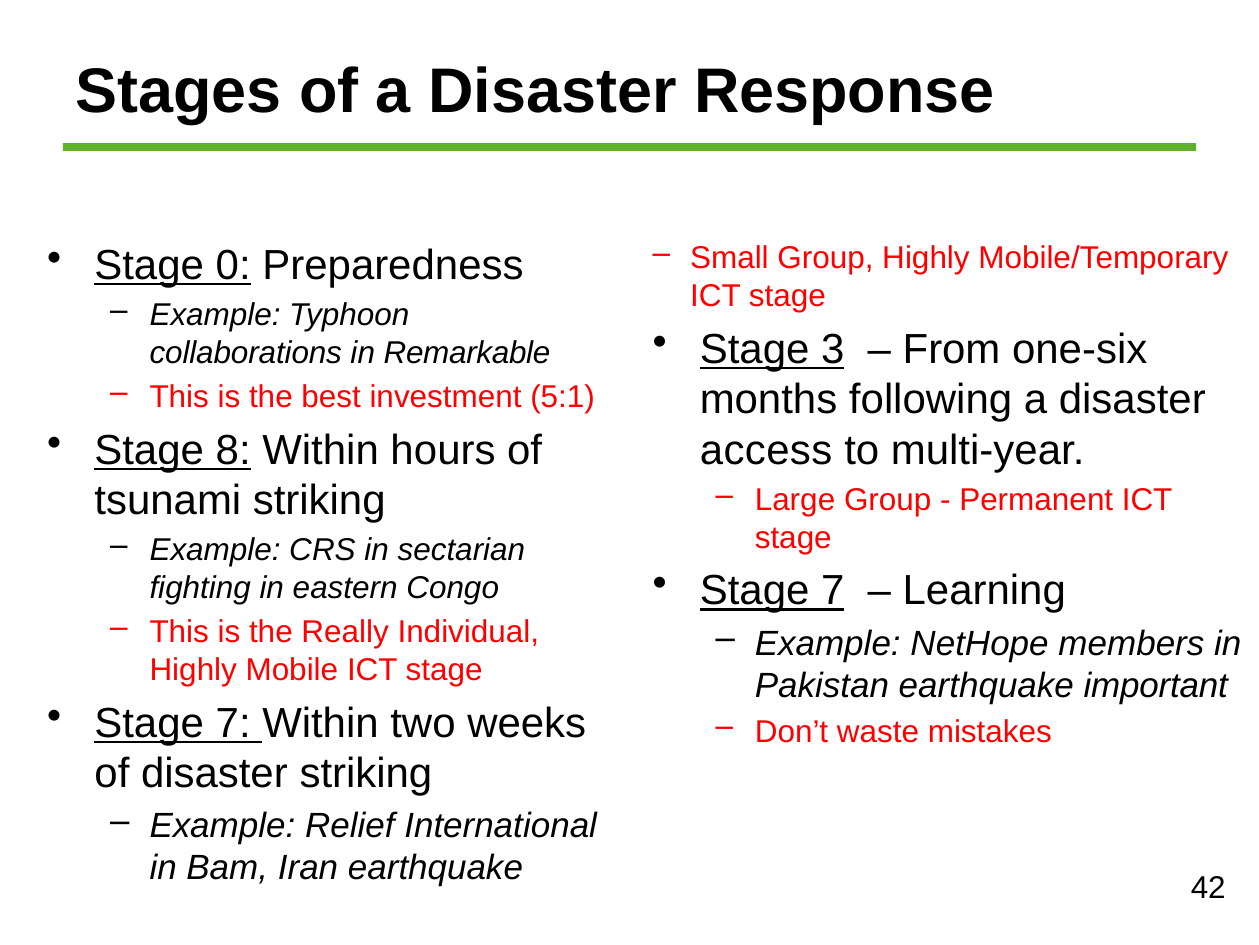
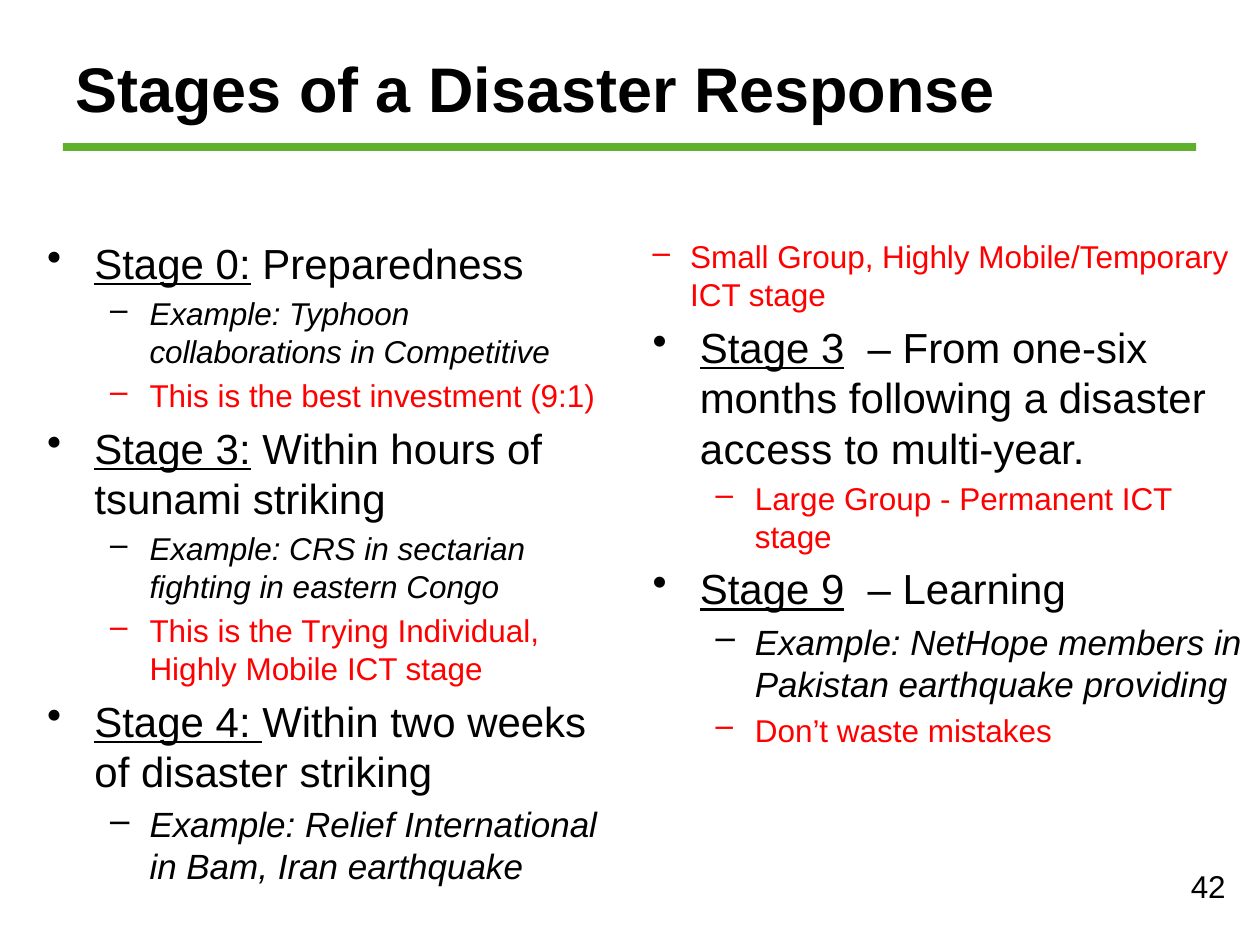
Remarkable: Remarkable -> Competitive (467, 353)
5:1: 5:1 -> 9:1 (563, 397)
8: 8 -> 3 (233, 450)
7: 7 -> 9 (833, 590)
Really: Really -> Trying (345, 632)
important: important -> providing (1155, 685)
7: 7 -> 4 (233, 723)
